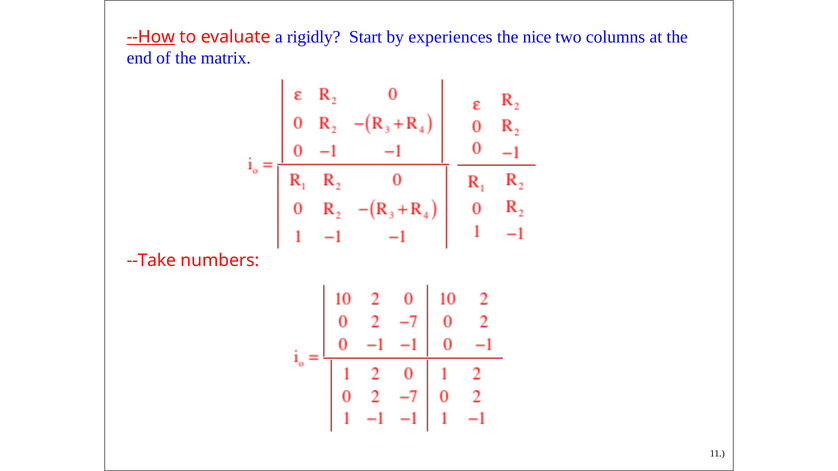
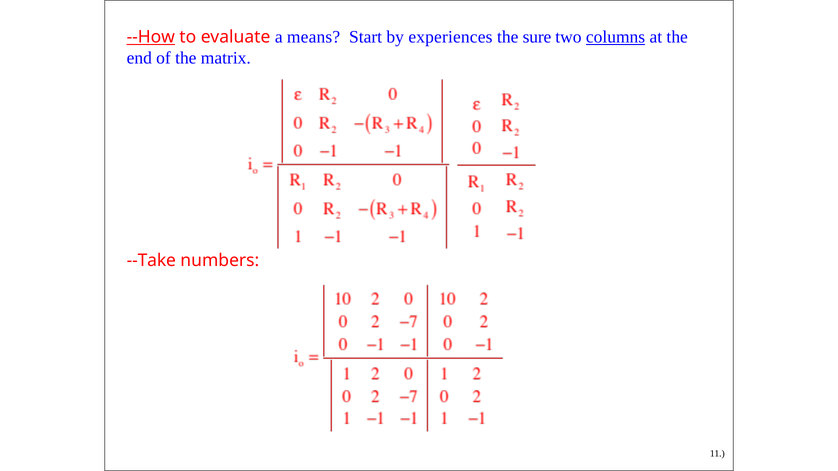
rigidly: rigidly -> means (314, 37)
nice: nice -> sure (537, 37)
columns underline: none -> present (616, 37)
